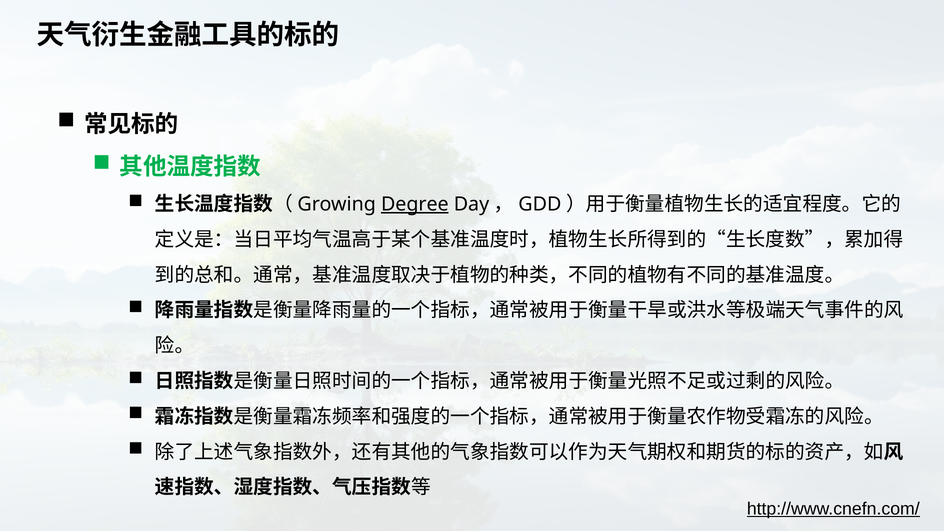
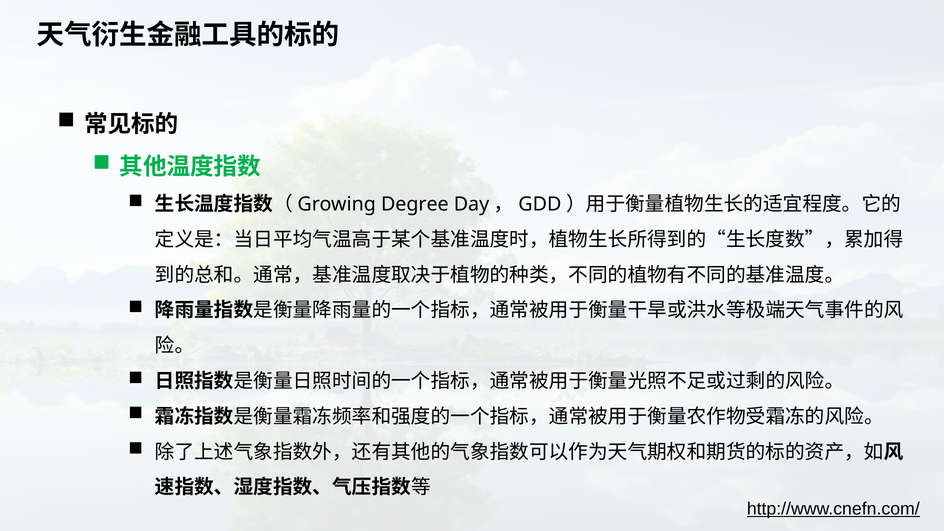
Degree underline: present -> none (415, 204)
